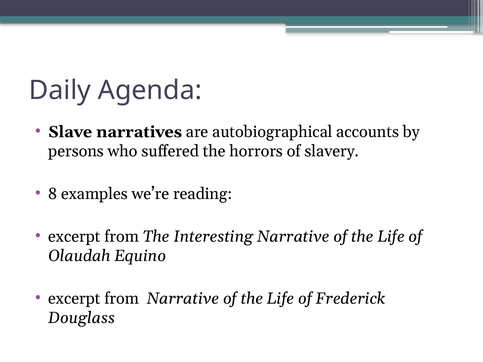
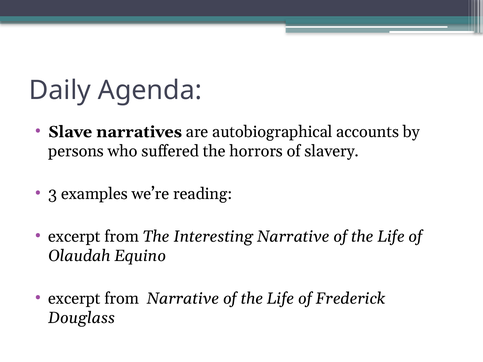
8: 8 -> 3 (53, 194)
